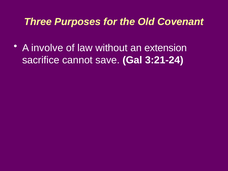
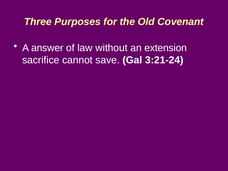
involve: involve -> answer (47, 48)
